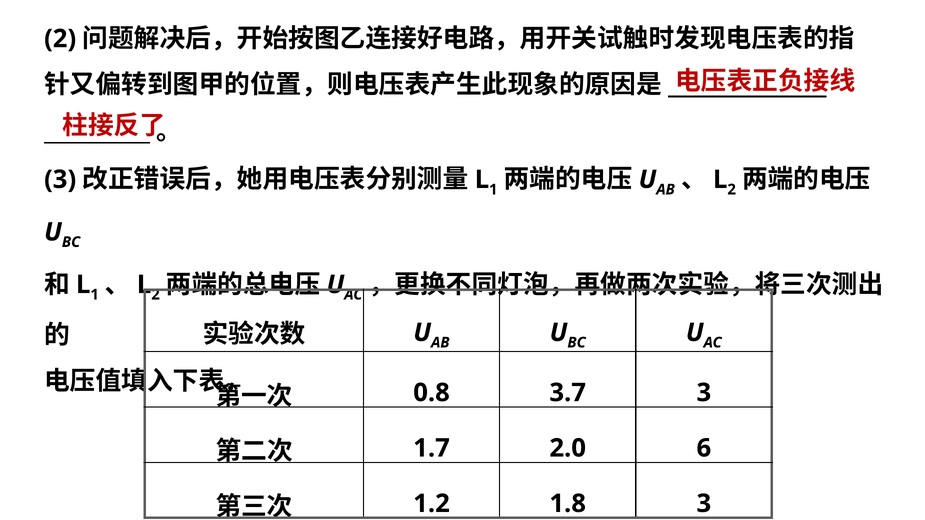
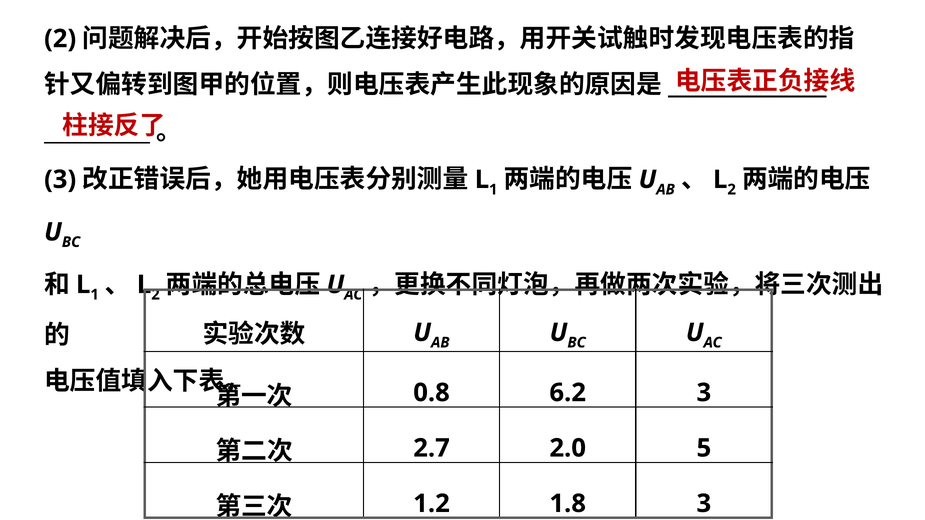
3.7: 3.7 -> 6.2 (568, 393)
1.7: 1.7 -> 2.7 (432, 448)
6: 6 -> 5 (704, 448)
